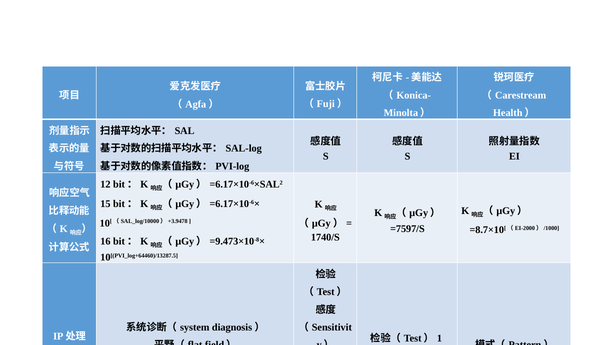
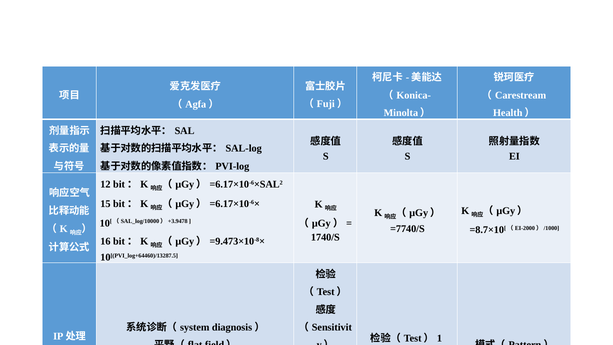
=7597/S: =7597/S -> =7740/S (407, 229)
